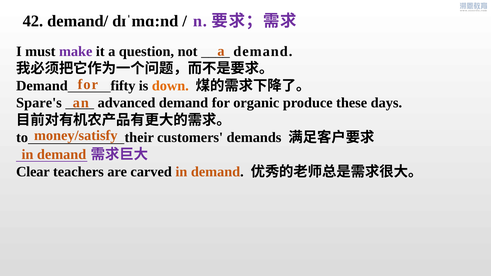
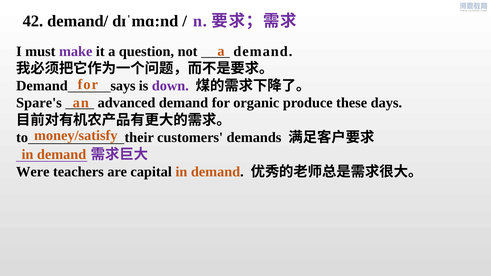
fifty: fifty -> says (123, 86)
down colour: orange -> purple (170, 86)
Clear: Clear -> Were (33, 172)
carved: carved -> capital (151, 172)
